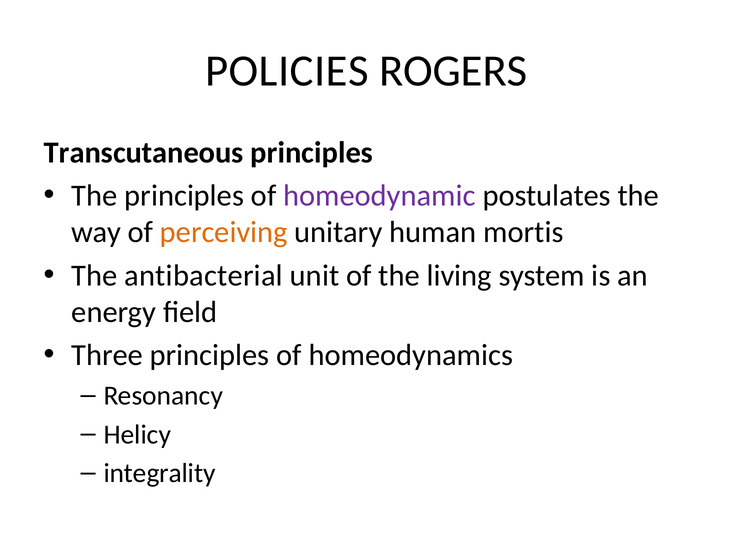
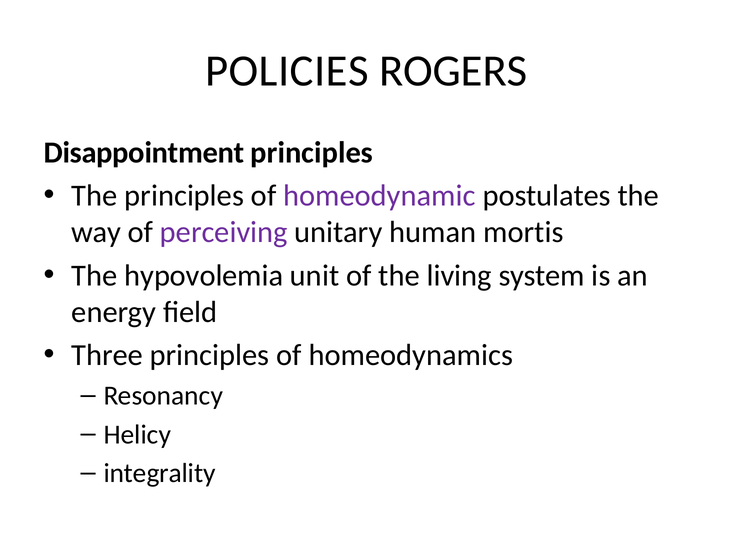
Transcutaneous: Transcutaneous -> Disappointment (144, 152)
perceiving colour: orange -> purple (224, 232)
antibacterial: antibacterial -> hypovolemia (204, 275)
